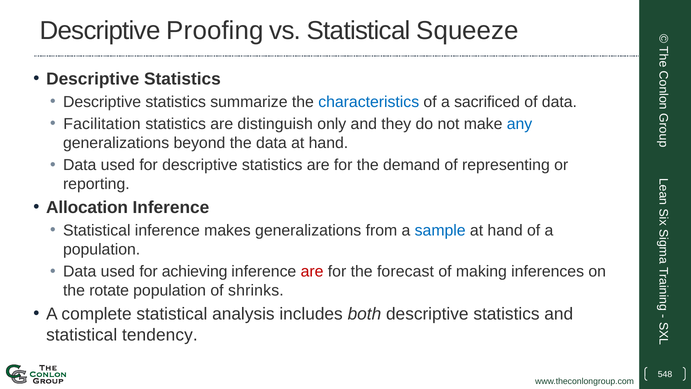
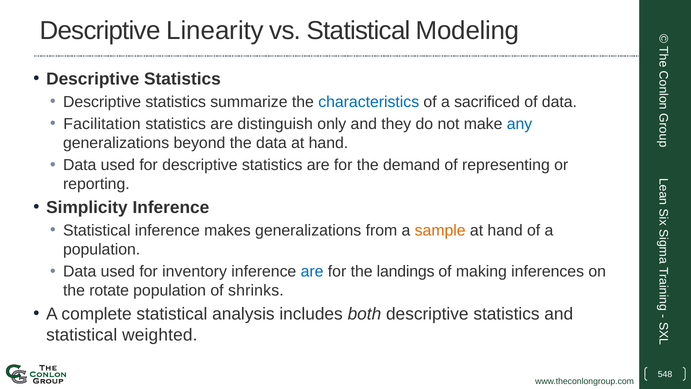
Proofing: Proofing -> Linearity (215, 31)
Squeeze: Squeeze -> Modeling (468, 31)
Allocation: Allocation -> Simplicity (87, 207)
sample colour: blue -> orange (440, 230)
achieving: achieving -> inventory (195, 272)
are colour: red -> blue (312, 272)
forecast: forecast -> landings (406, 272)
tendency: tendency -> weighted (160, 335)
